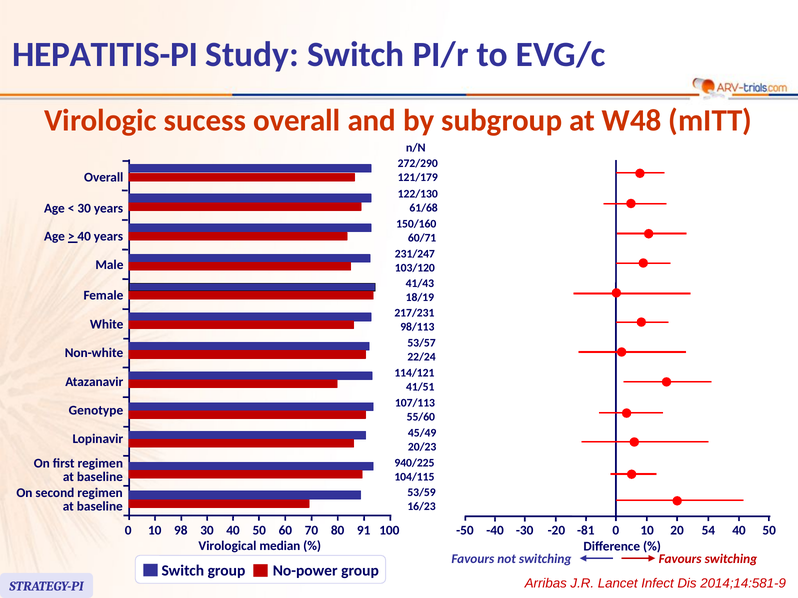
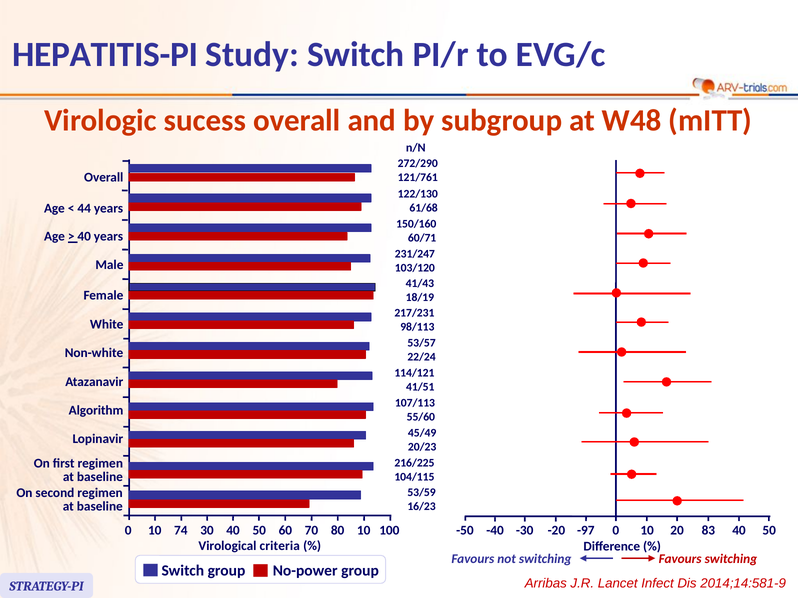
121/179: 121/179 -> 121/761 (418, 178)
30: 30 -> 44 (84, 209)
Genotype: Genotype -> Algorithm (96, 411)
940/225: 940/225 -> 216/225 (414, 463)
98: 98 -> 74 (181, 531)
80 91: 91 -> 10 (364, 531)
-81: -81 -> -97 (586, 531)
54: 54 -> 83 (708, 531)
median: median -> criteria (280, 546)
